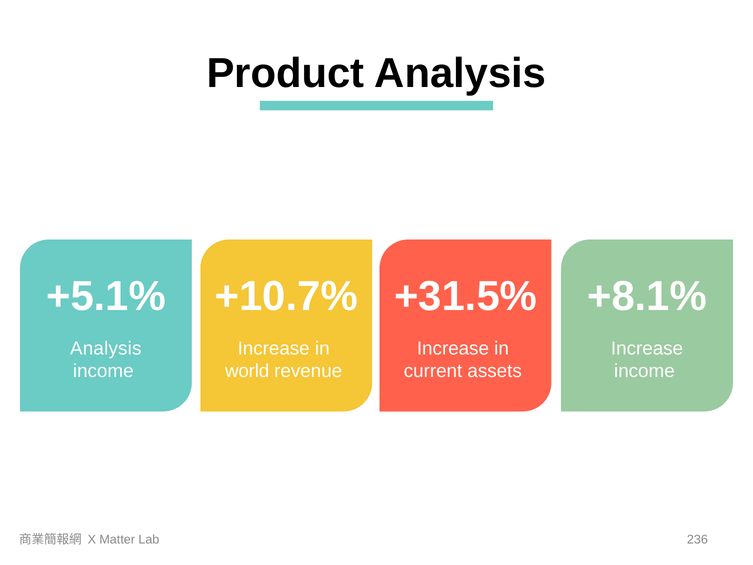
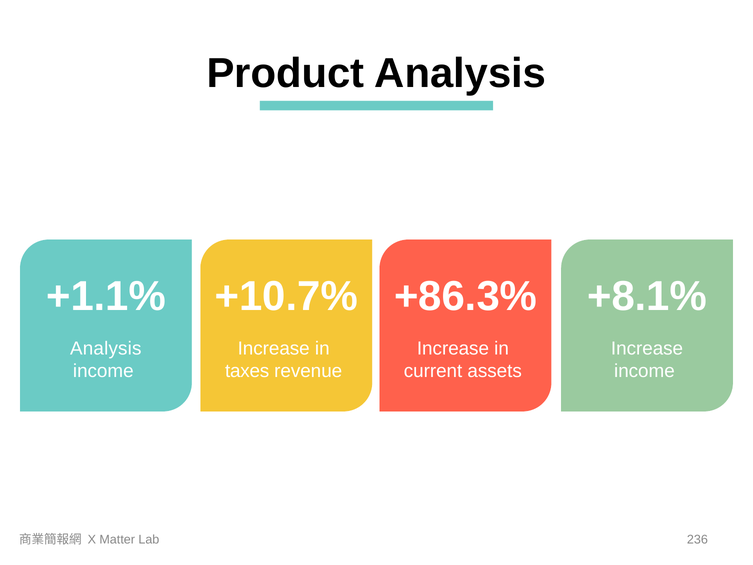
+5.1%: +5.1% -> +1.1% (106, 296)
+31.5%: +31.5% -> +86.3% (466, 296)
world: world -> taxes (247, 371)
